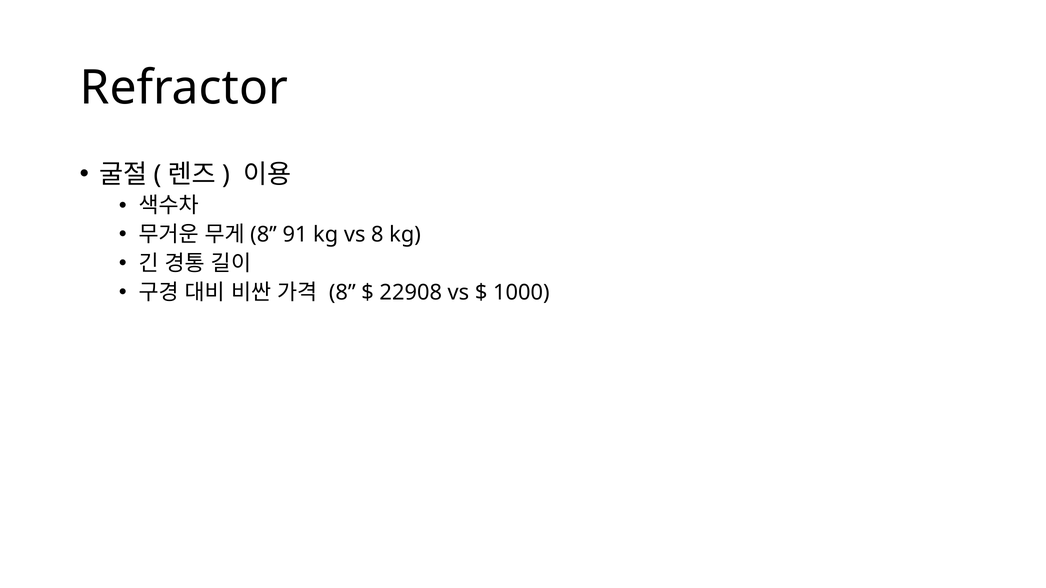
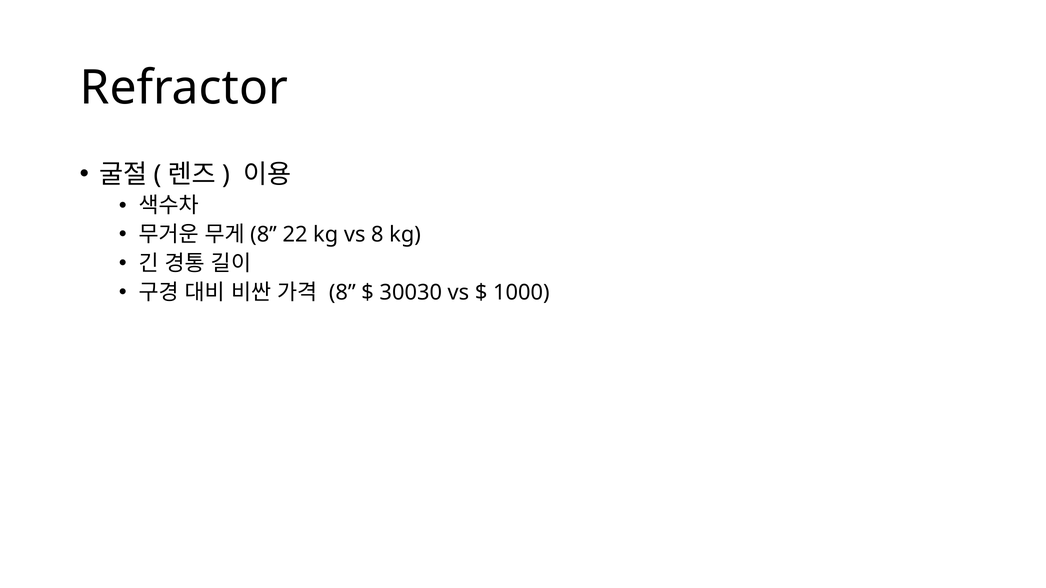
91: 91 -> 22 (295, 235)
22908: 22908 -> 30030 (411, 293)
